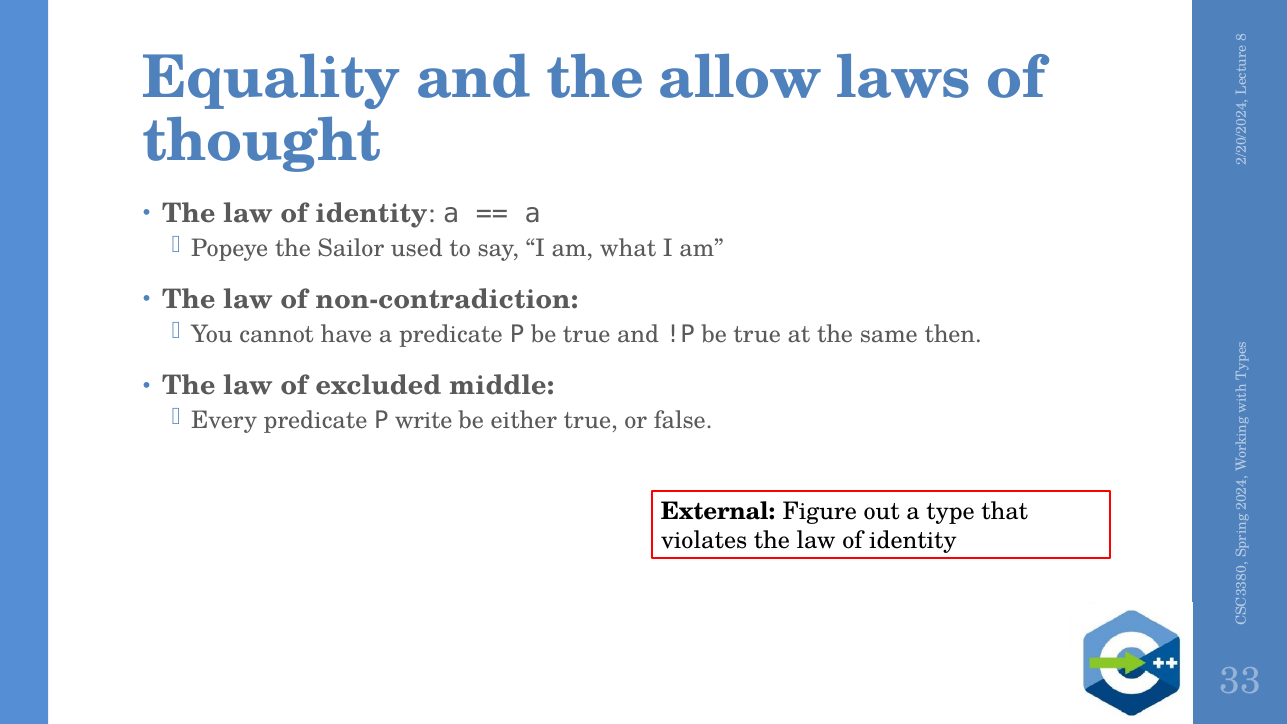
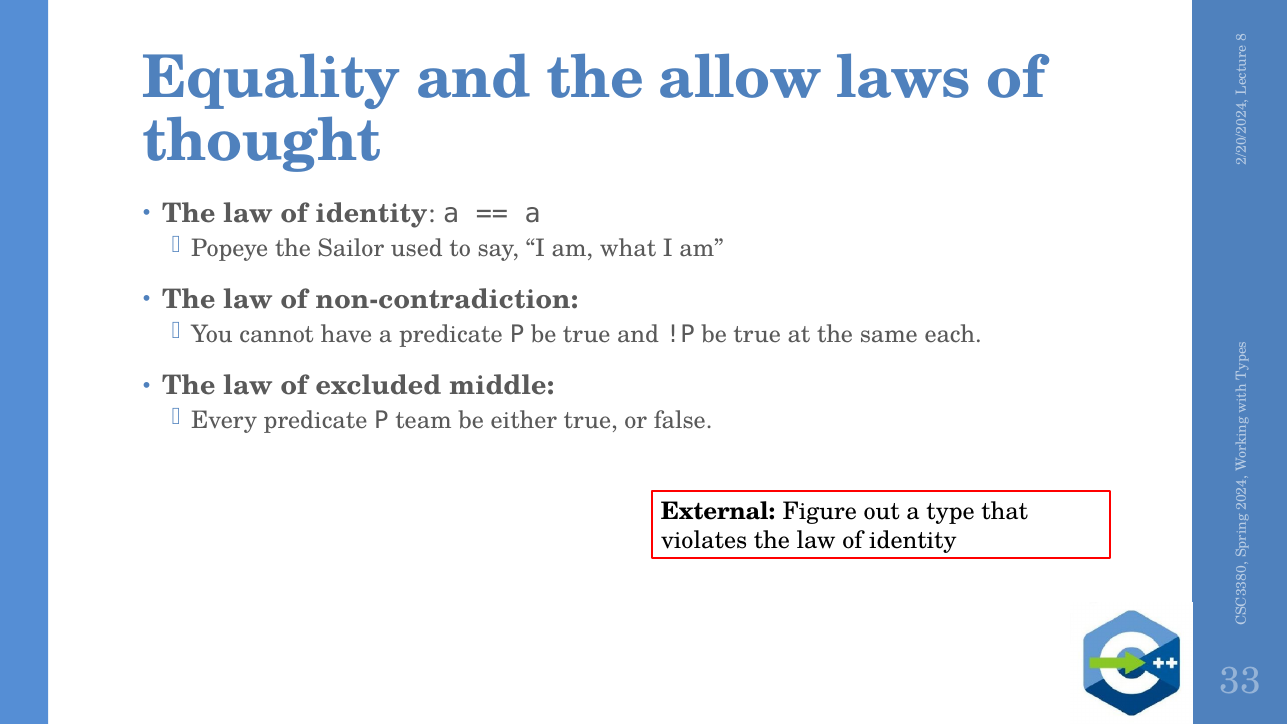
then: then -> each (953, 334)
write: write -> team (424, 420)
